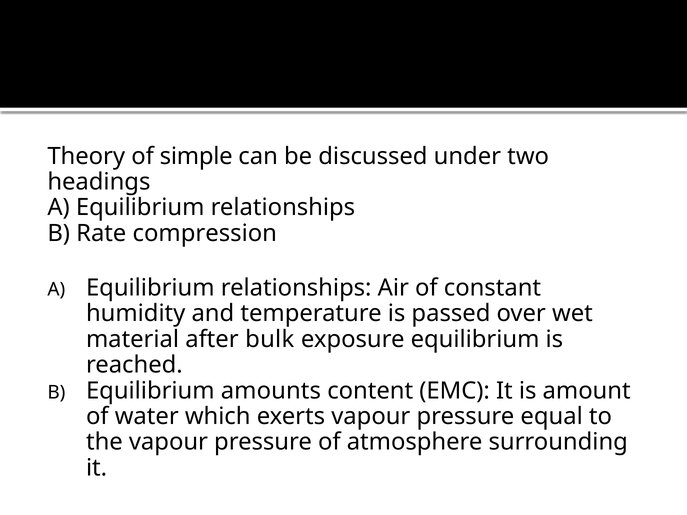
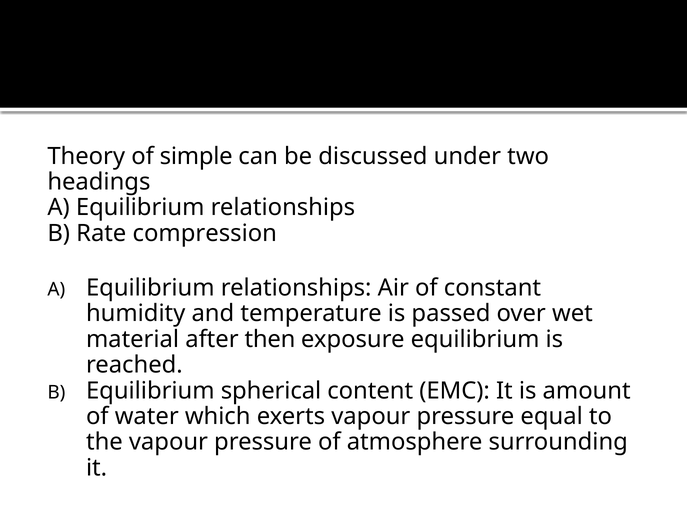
bulk: bulk -> then (270, 339)
amounts: amounts -> spherical (271, 391)
